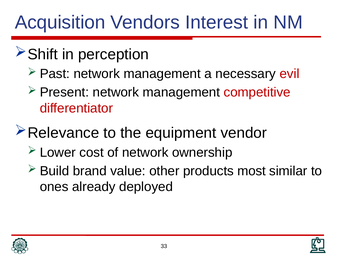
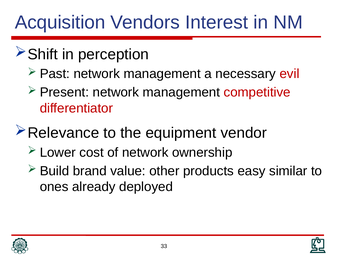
most: most -> easy (252, 171)
